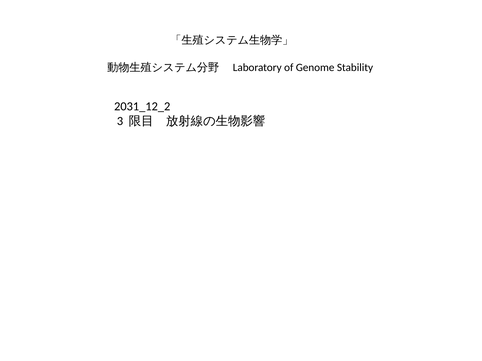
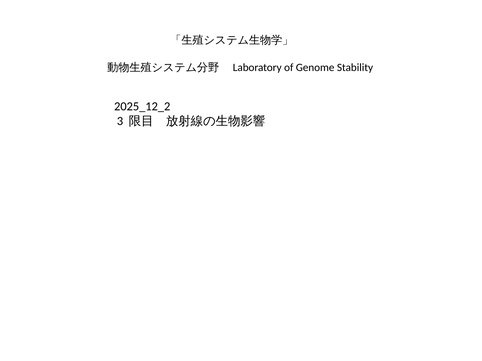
2031_12_2: 2031_12_2 -> 2025_12_2 (142, 106)
